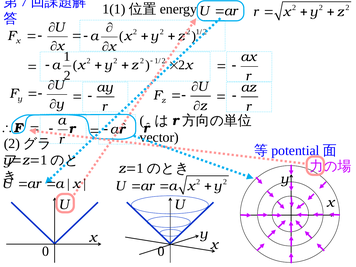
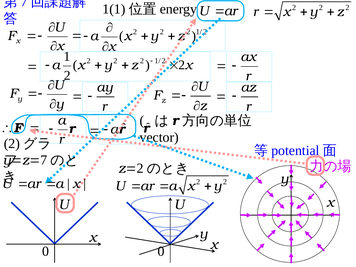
1: 1 -> 7 (44, 160)
1: 1 -> 2 (140, 168)
